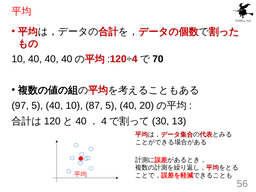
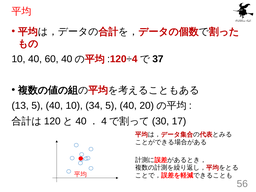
10 40 40: 40 -> 60 (52, 59)
70: 70 -> 37 (158, 59)
97: 97 -> 13 (20, 106)
87: 87 -> 34 (94, 106)
13: 13 -> 17 (179, 121)
